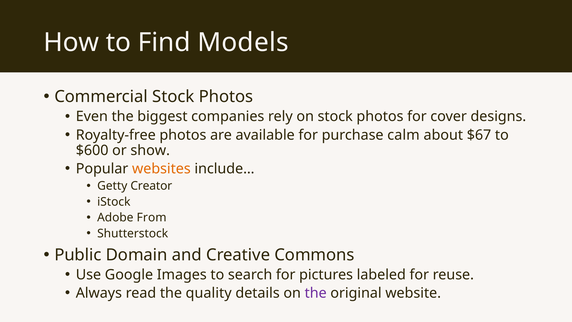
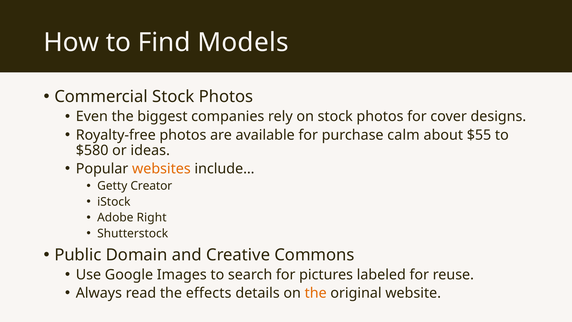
$67: $67 -> $55 (479, 135)
$600: $600 -> $580 (92, 150)
show: show -> ideas (150, 150)
From: From -> Right (152, 218)
quality: quality -> effects (209, 293)
the colour: purple -> orange (316, 293)
